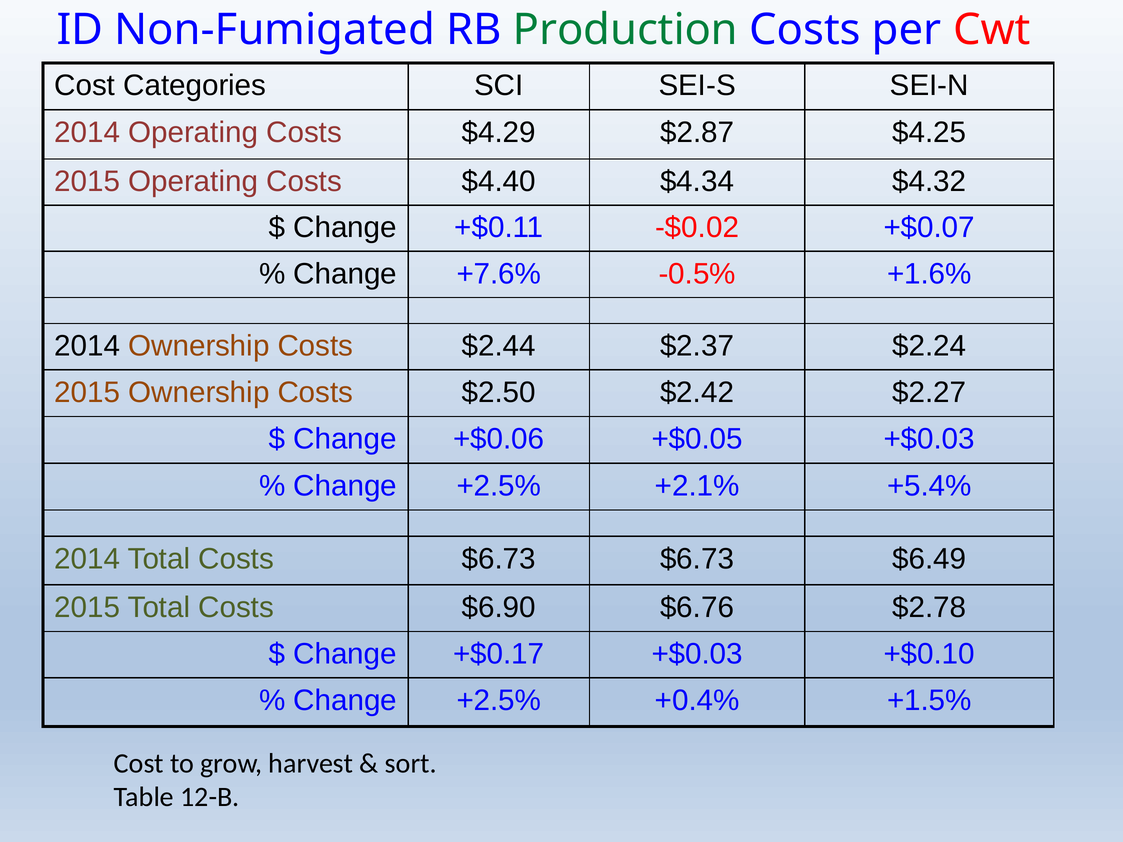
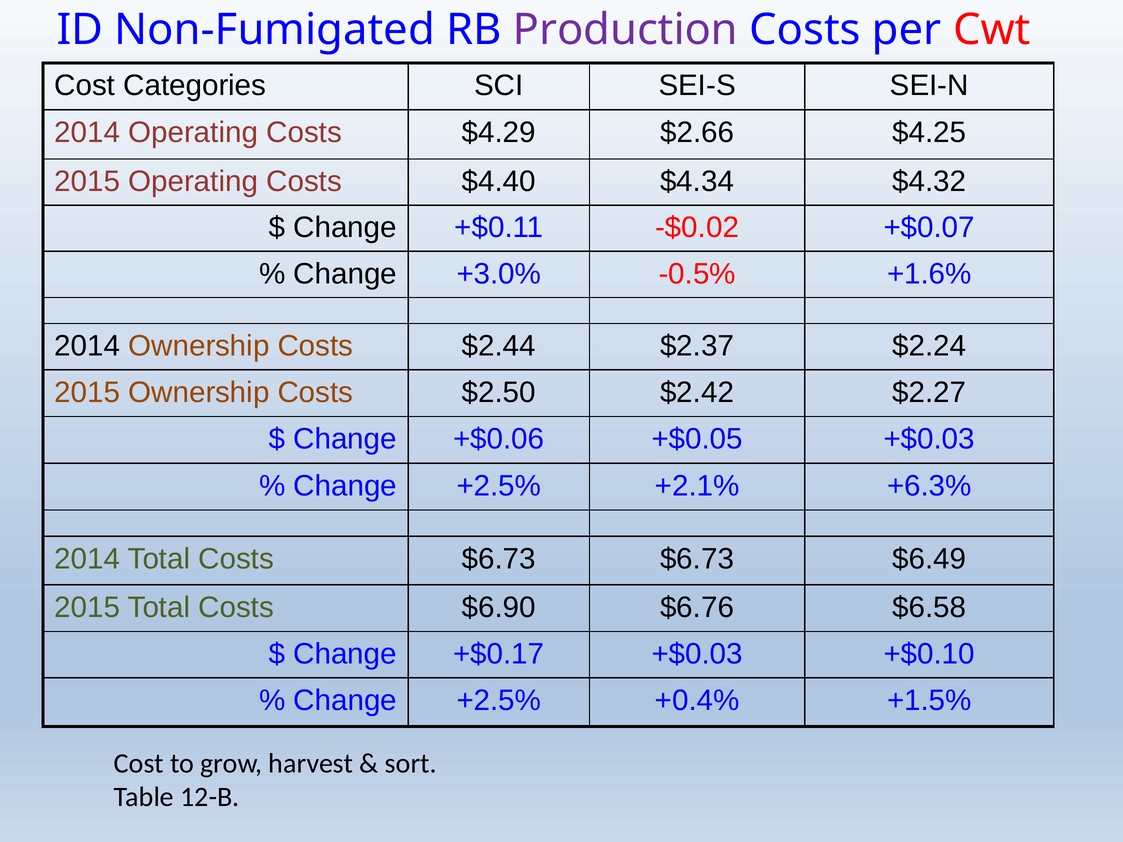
Production colour: green -> purple (625, 30)
$2.87: $2.87 -> $2.66 (697, 132)
+7.6%: +7.6% -> +3.0% (499, 274)
+5.4%: +5.4% -> +6.3% (929, 486)
$2.78: $2.78 -> $6.58 (929, 608)
